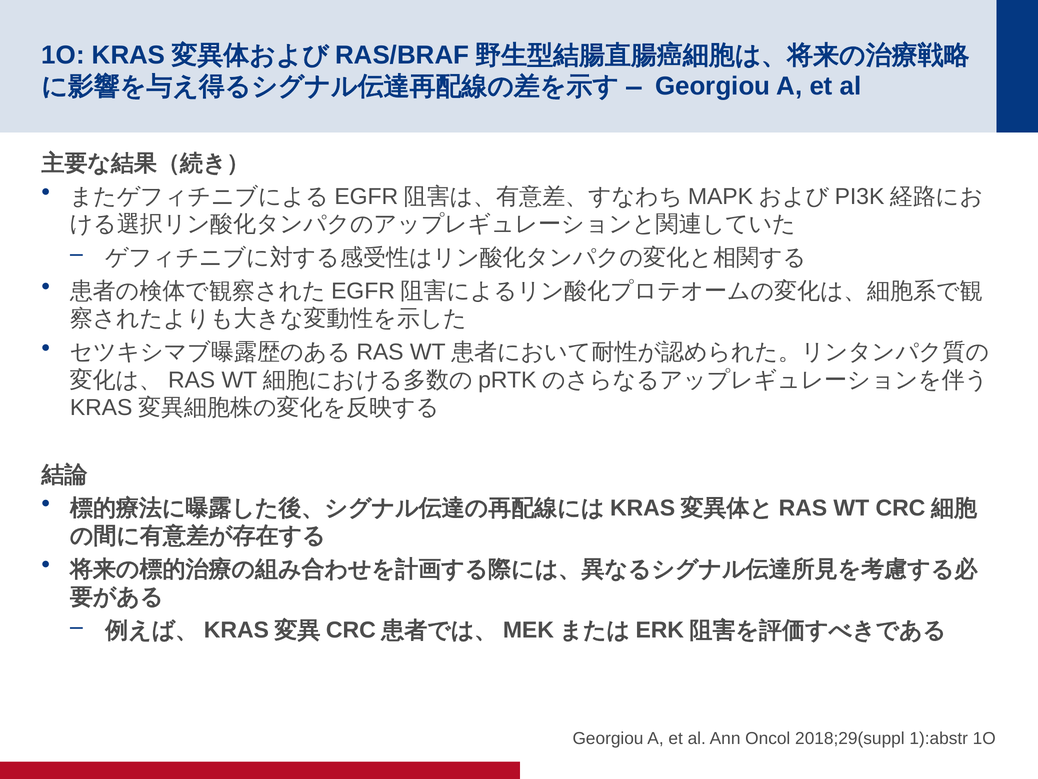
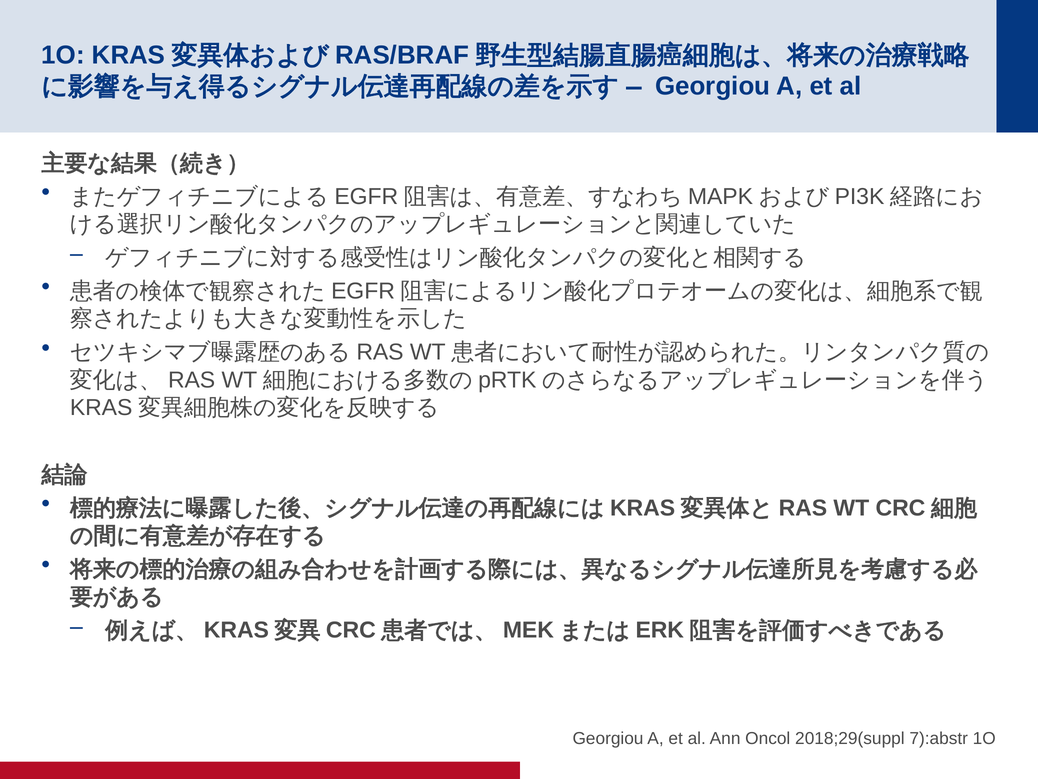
1):abstr: 1):abstr -> 7):abstr (939, 738)
